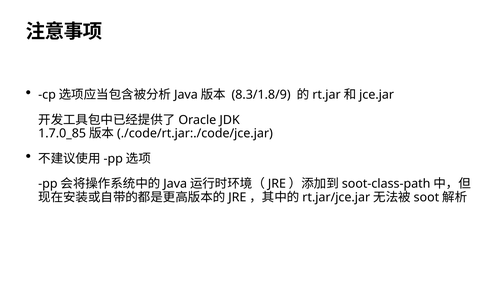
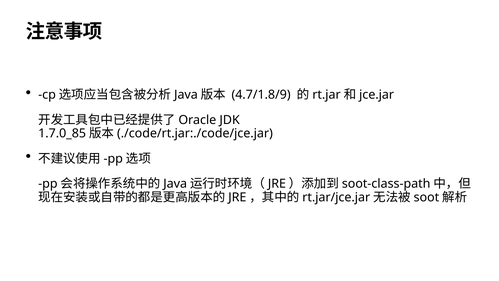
8.3/1.8/9: 8.3/1.8/9 -> 4.7/1.8/9 (261, 95)
